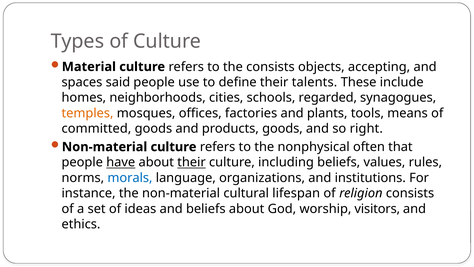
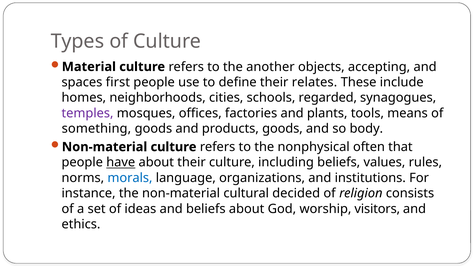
the consists: consists -> another (270, 67)
said: said -> first (118, 82)
talents: talents -> relates (315, 82)
temples colour: orange -> purple (88, 113)
committed: committed -> something (96, 128)
right: right -> body (366, 128)
their underline: present -> none (192, 162)
lifespan: lifespan -> decided (296, 193)
